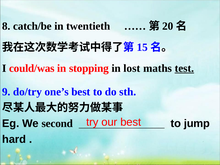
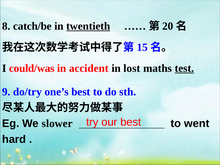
twentieth underline: none -> present (88, 26)
stopping: stopping -> accident (89, 68)
second: second -> slower (57, 124)
jump: jump -> went (197, 124)
